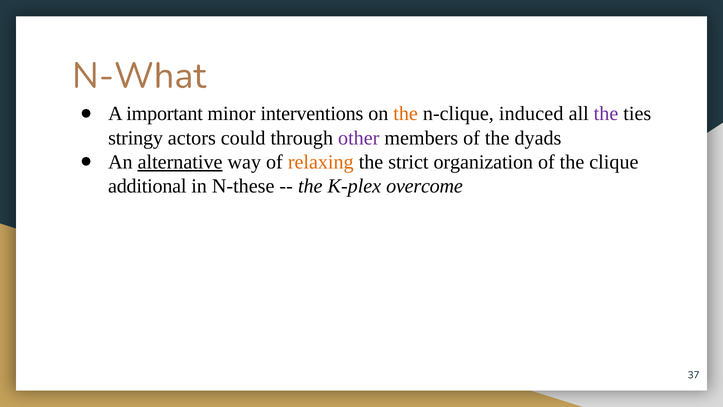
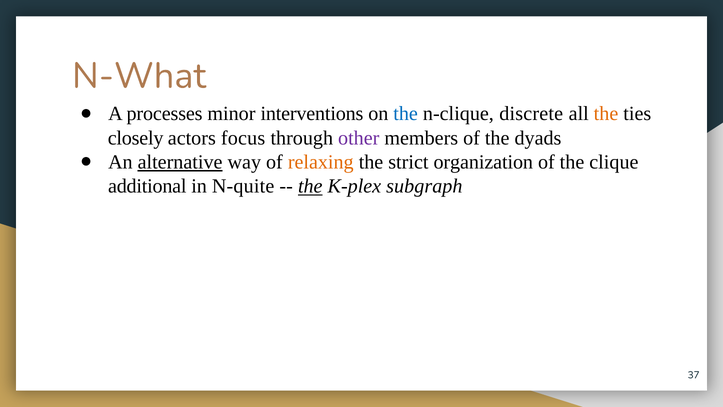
important: important -> processes (165, 114)
the colour: orange -> blue (406, 114)
induced: induced -> discrete (531, 114)
the colour: purple -> orange (606, 114)
stringy: stringy -> closely (136, 138)
could: could -> focus (243, 138)
N-these: N-these -> N-quite (243, 186)
the underline: none -> present (310, 186)
overcome: overcome -> subgraph (424, 186)
